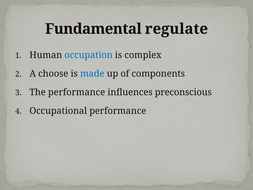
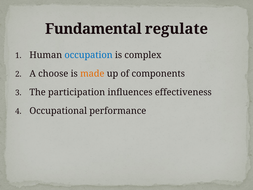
made colour: blue -> orange (92, 74)
The performance: performance -> participation (77, 92)
preconscious: preconscious -> effectiveness (183, 92)
